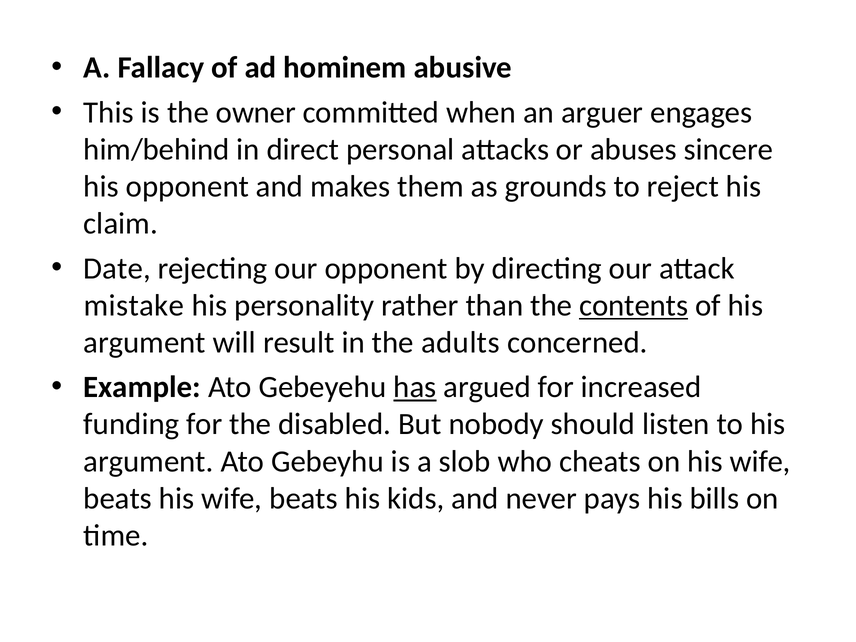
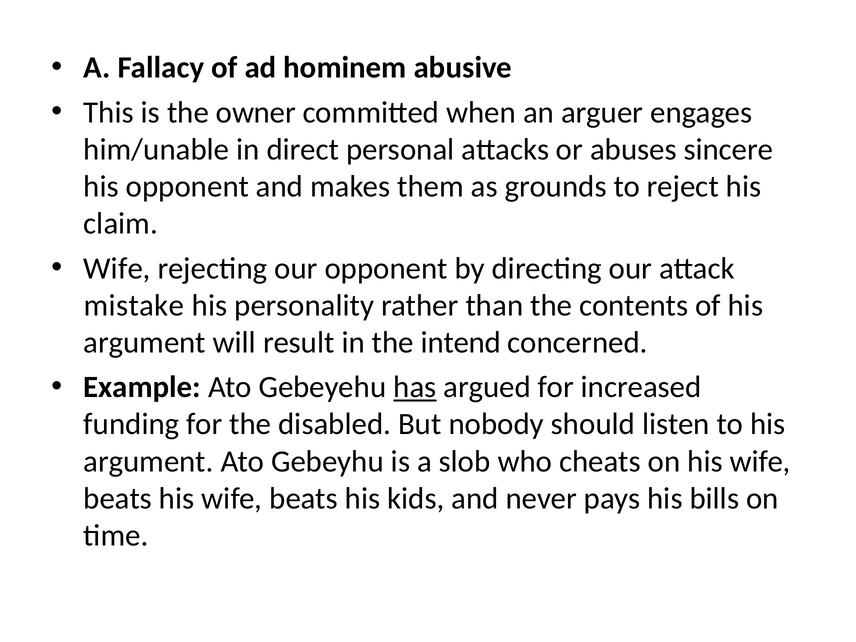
him/behind: him/behind -> him/unable (156, 150)
Date: Date -> Wife (117, 268)
contents underline: present -> none (634, 305)
adults: adults -> intend (461, 343)
